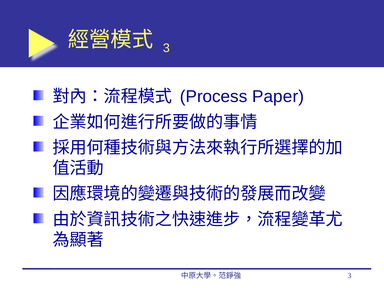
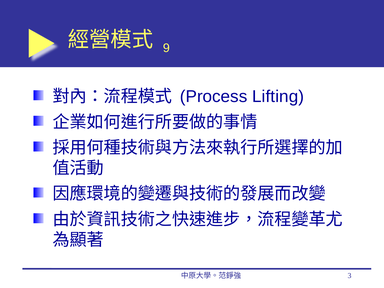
3: 3 -> 9 (166, 48)
Paper: Paper -> Lifting (278, 97)
